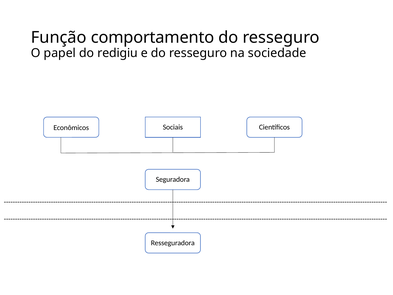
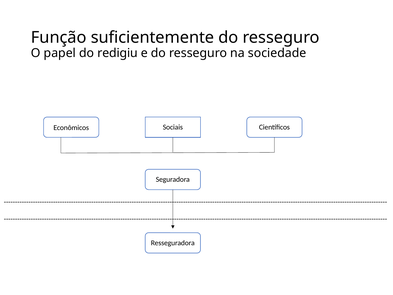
comportamento: comportamento -> suficientemente (152, 37)
